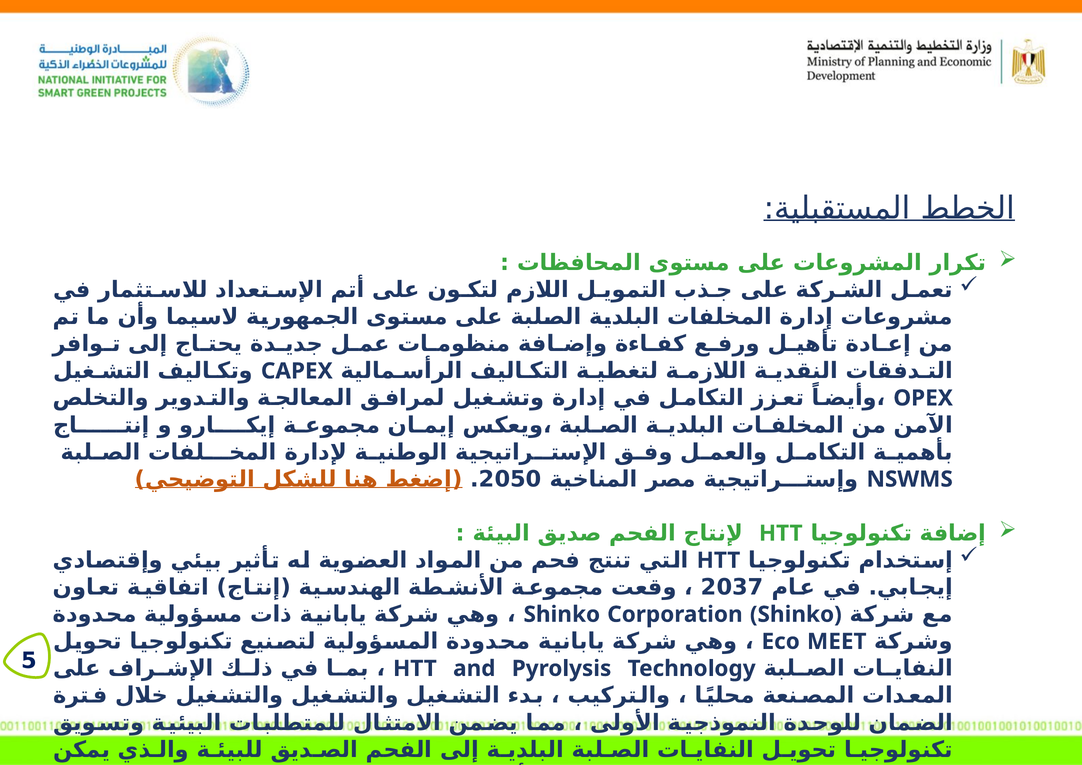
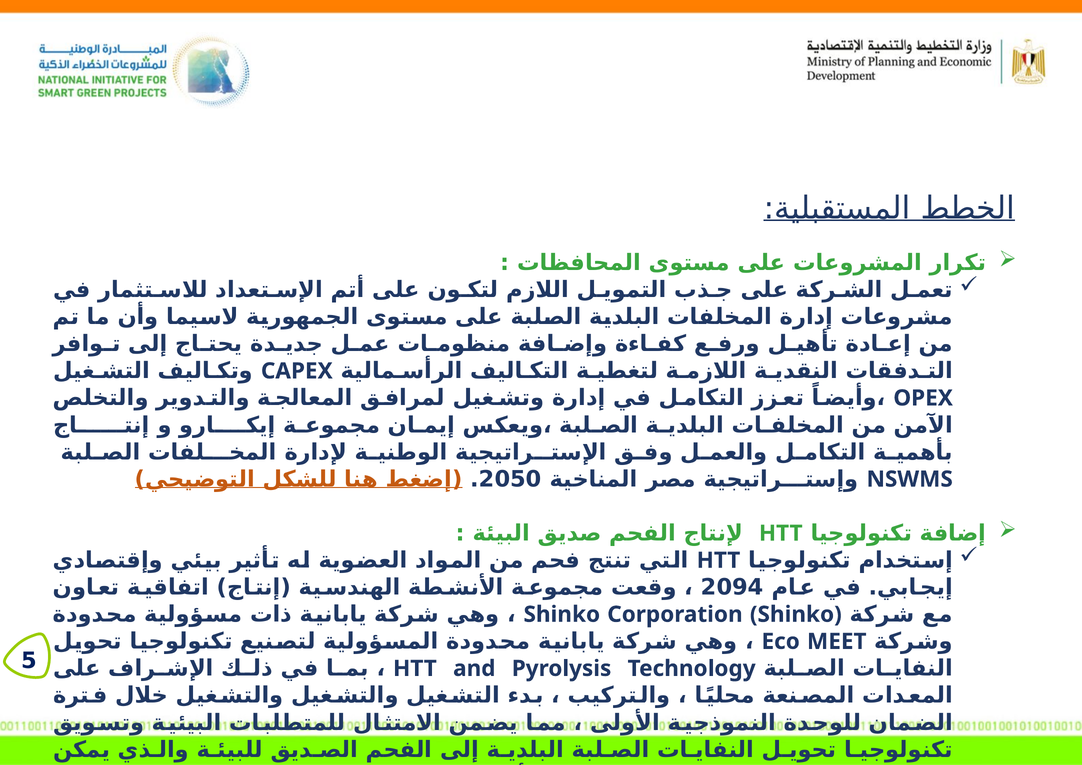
2037: 2037 -> 2094 (732, 587)
